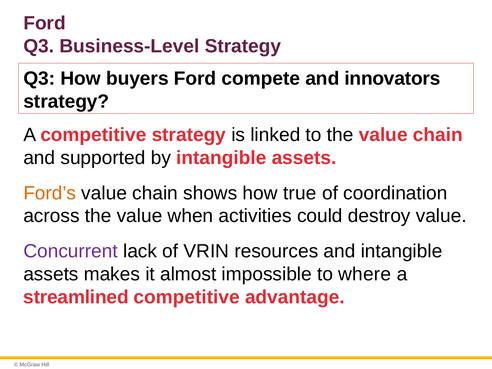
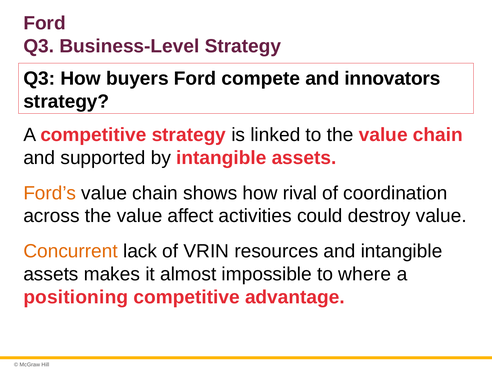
true: true -> rival (300, 193)
when: when -> affect (191, 216)
Concurrent colour: purple -> orange (71, 251)
streamlined: streamlined -> positioning (76, 297)
